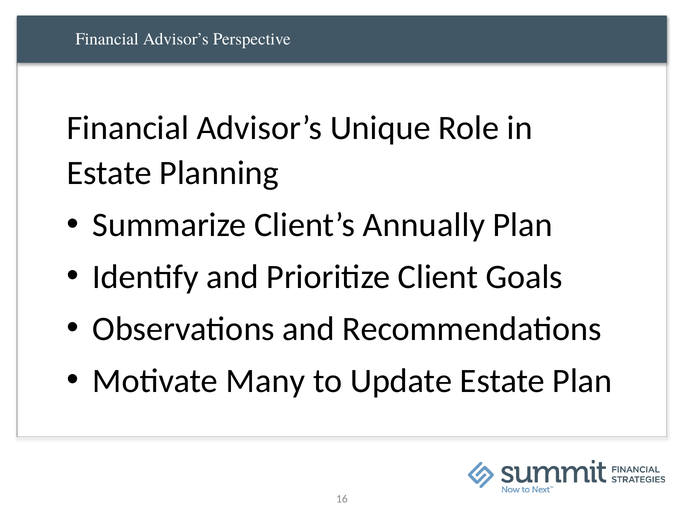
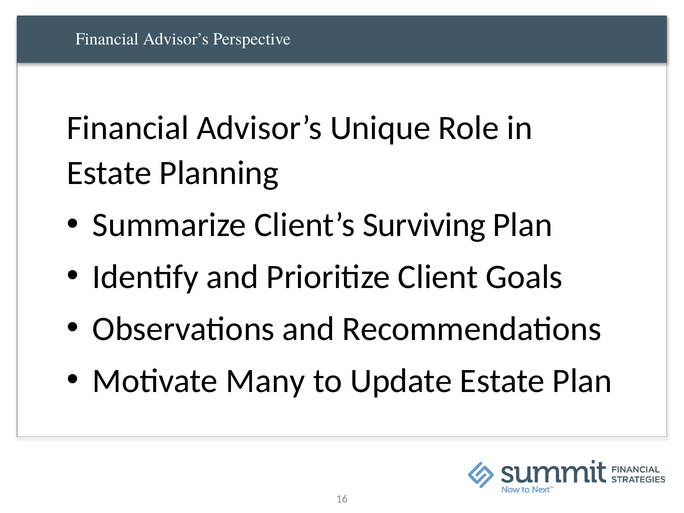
Annually: Annually -> Surviving (424, 225)
